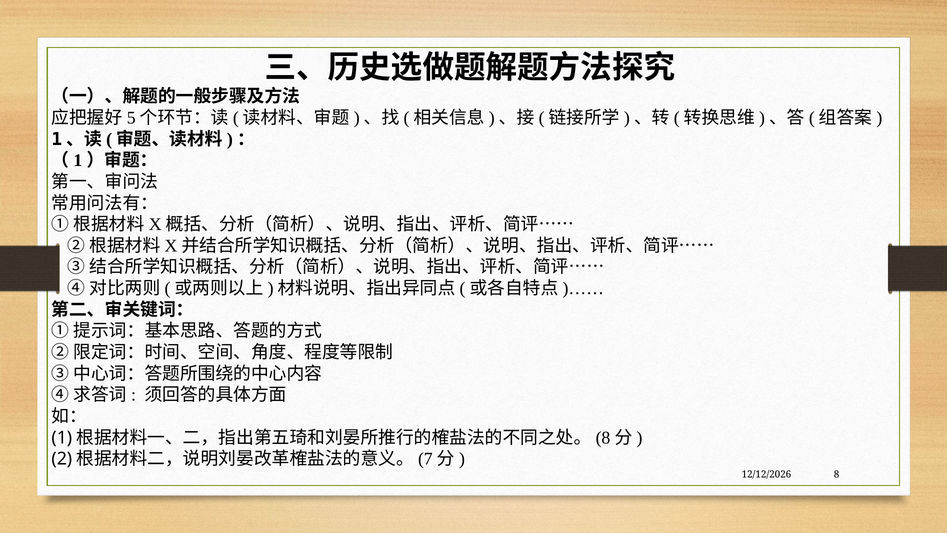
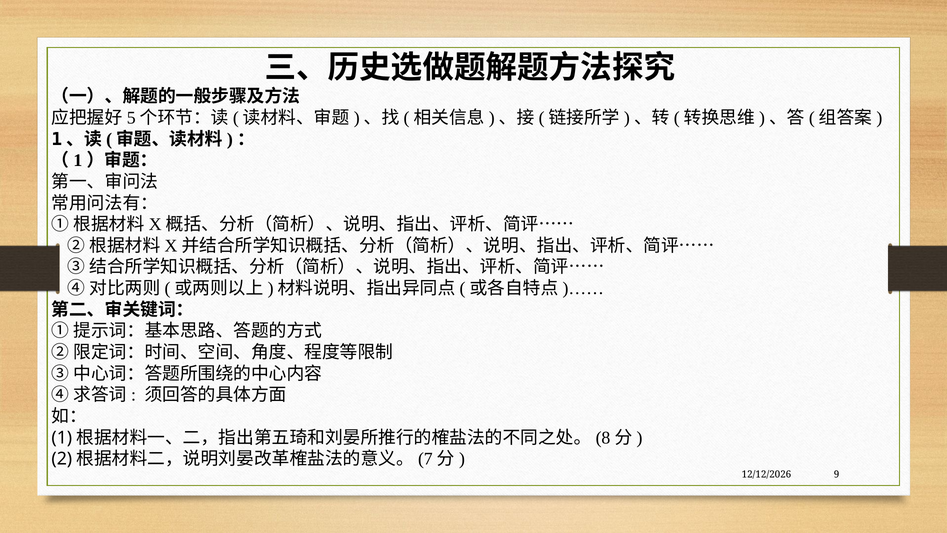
8: 8 -> 9 (837, 474)
